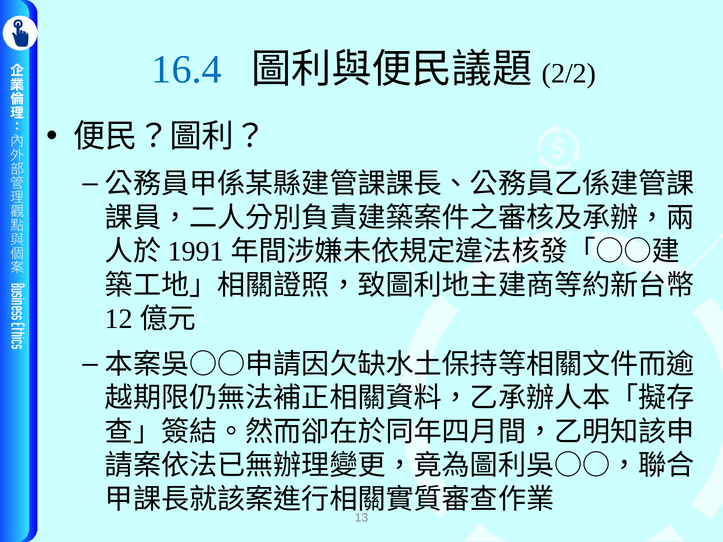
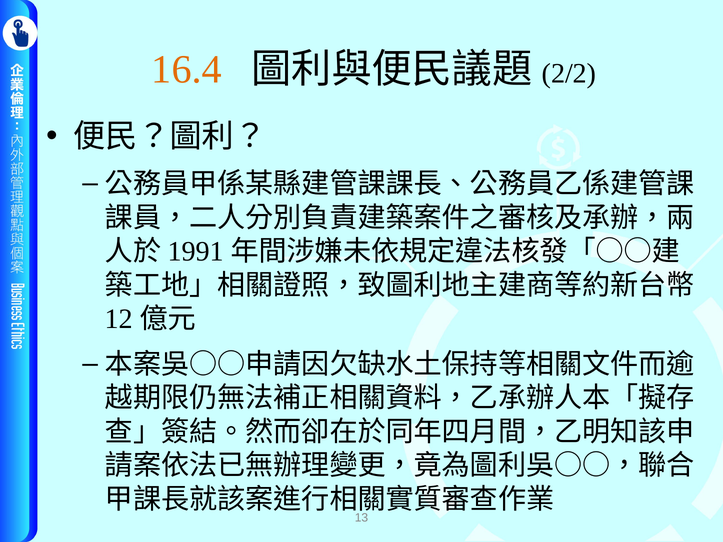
16.4 colour: blue -> orange (187, 70)
